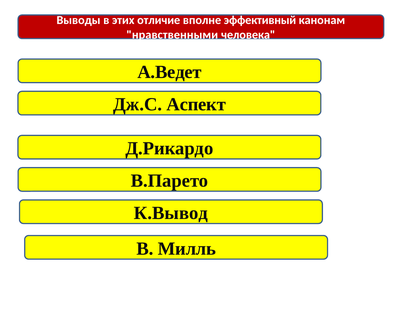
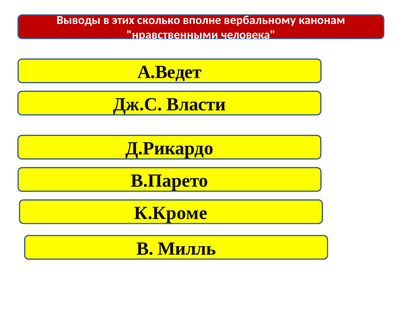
отличие: отличие -> сколько (159, 20)
эффективный: эффективный -> вербальному (260, 20)
Аспект: Аспект -> Власти (196, 105)
К.Вывод: К.Вывод -> К.Кроме (171, 213)
